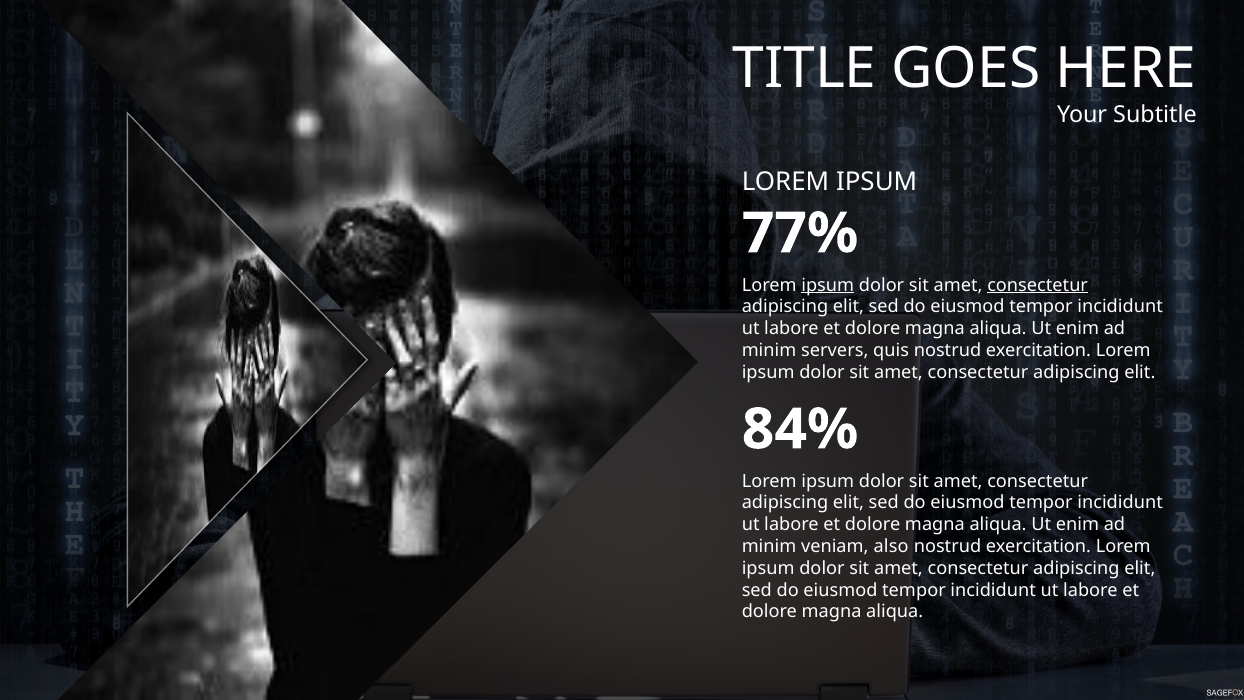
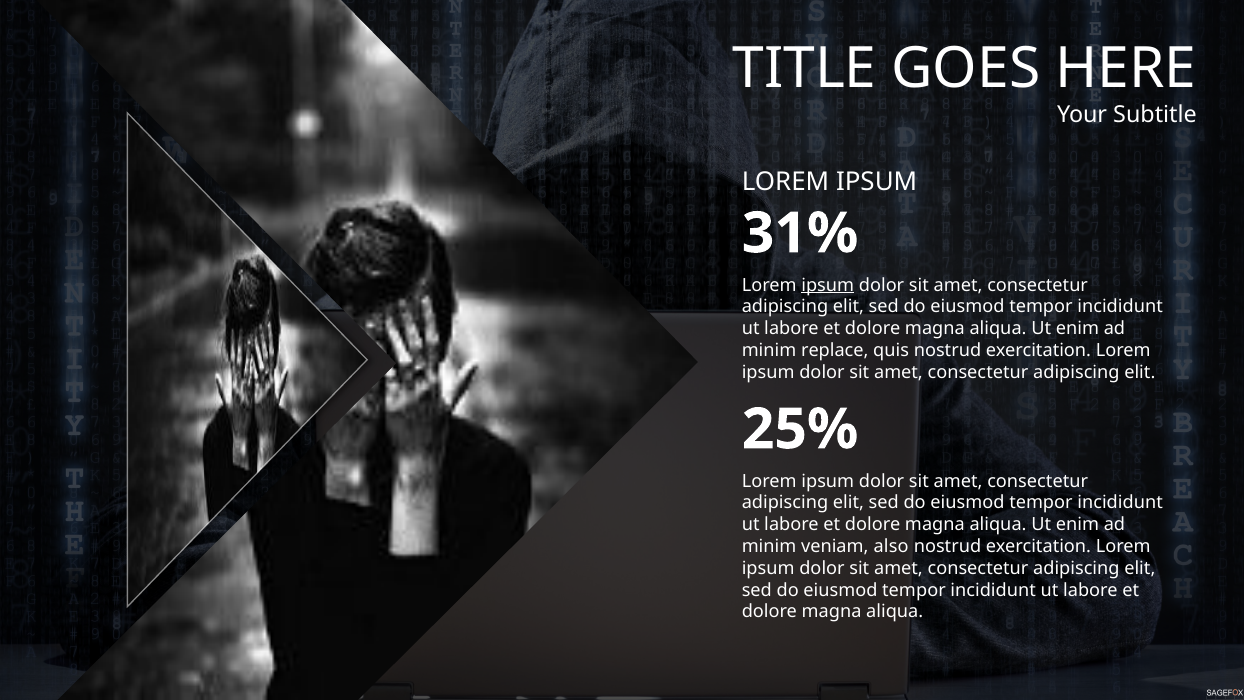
77%: 77% -> 31% (800, 233)
consectetur underline: present -> none (1038, 285)
servers: servers -> replace (835, 350)
84%: 84% -> 25% (800, 429)
